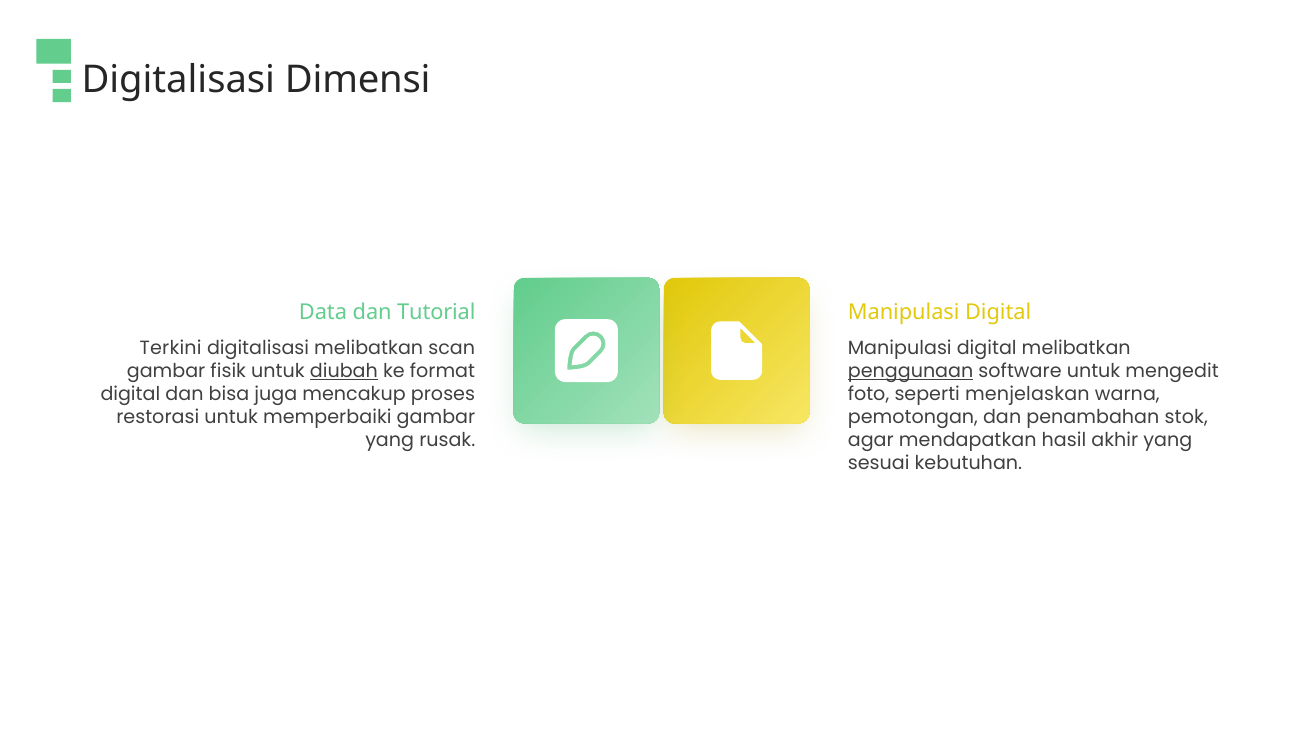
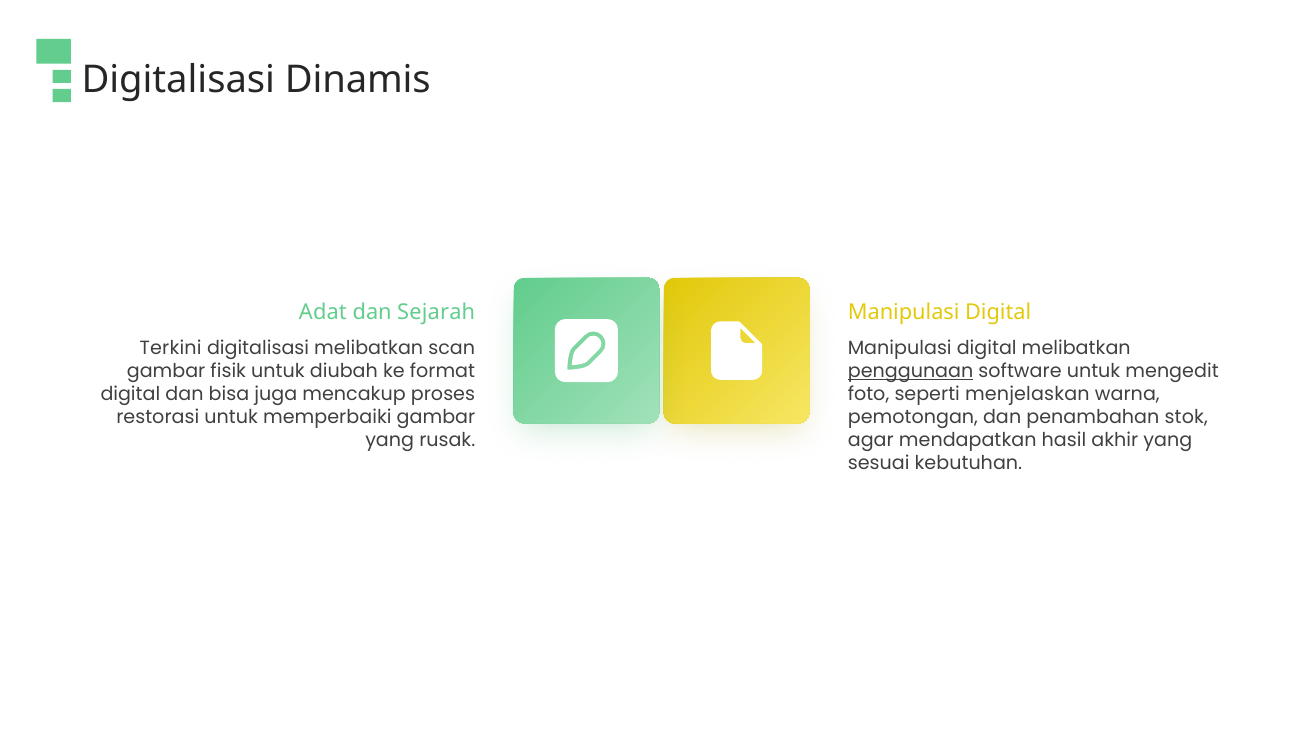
Dimensi: Dimensi -> Dinamis (358, 80)
Data: Data -> Adat (323, 312)
Tutorial: Tutorial -> Sejarah (436, 312)
diubah underline: present -> none (344, 371)
